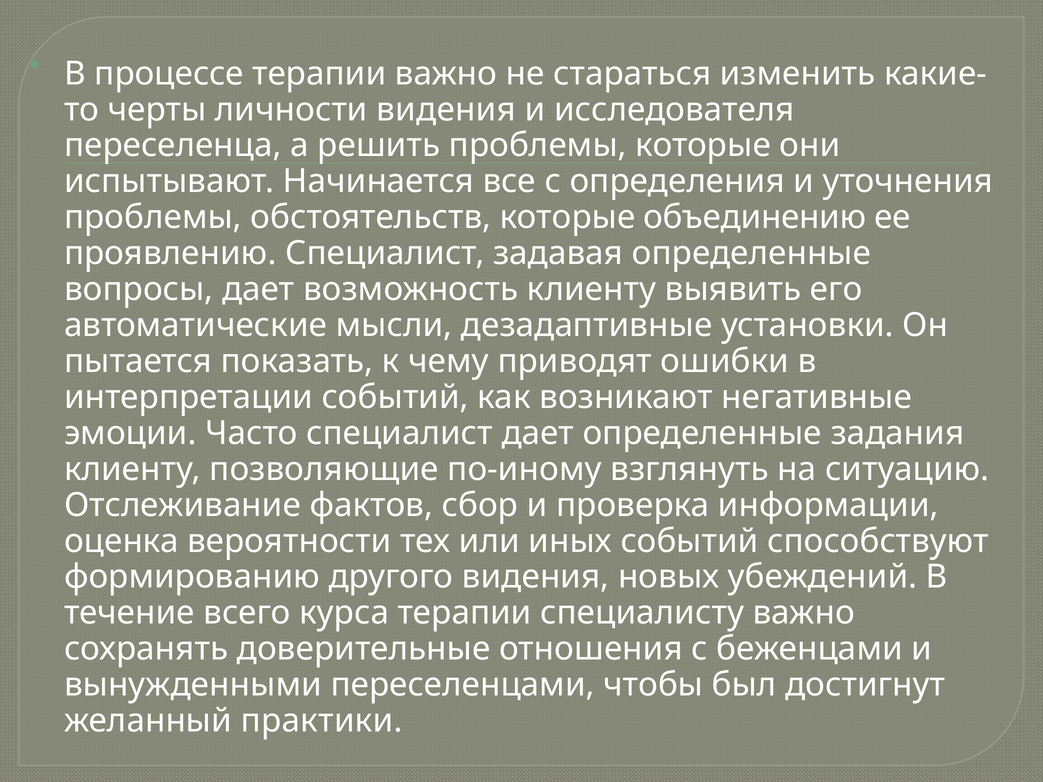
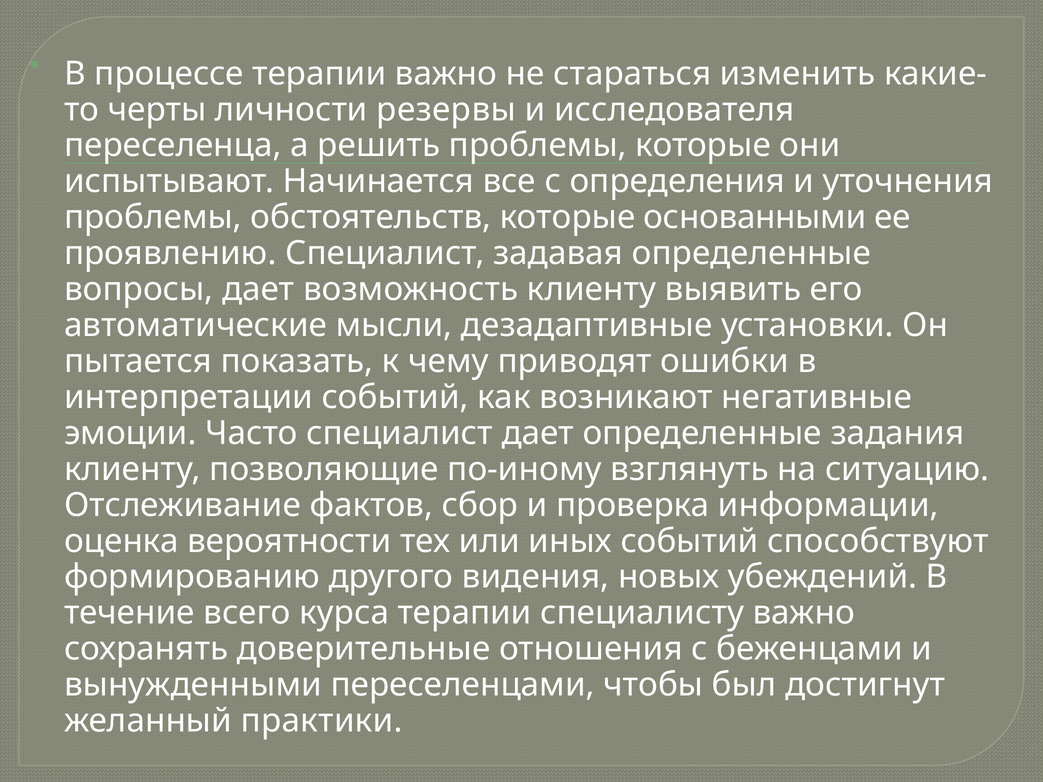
личности видения: видения -> резервы (446, 110)
объединению: объединению -> основанными (755, 217)
